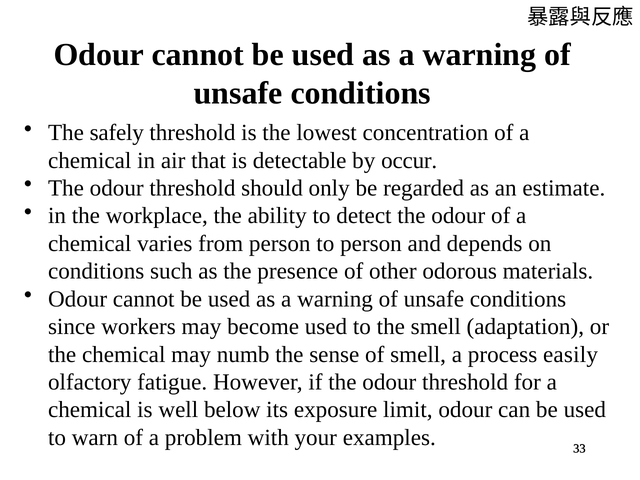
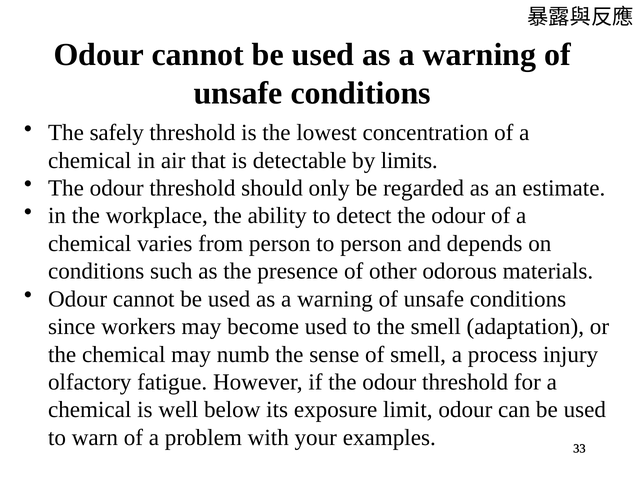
occur: occur -> limits (409, 160)
easily: easily -> injury (571, 354)
